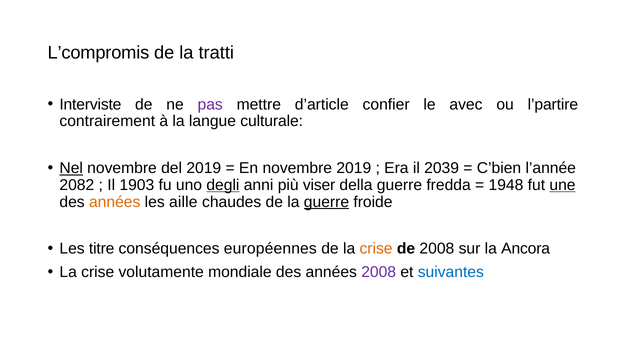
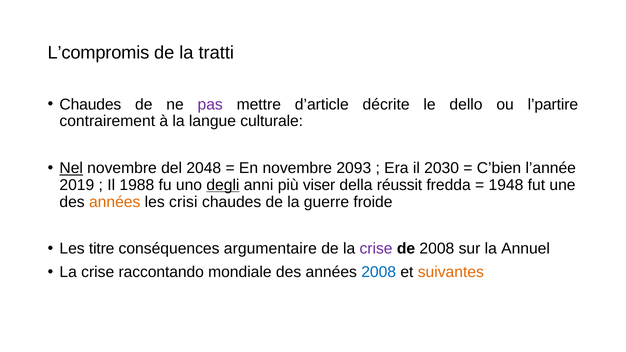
Interviste: Interviste -> Chaudes (90, 104)
confier: confier -> décrite (386, 104)
avec: avec -> dello (466, 104)
del 2019: 2019 -> 2048 (204, 168)
novembre 2019: 2019 -> 2093 (354, 168)
2039: 2039 -> 2030 (442, 168)
2082: 2082 -> 2019 (77, 185)
1903: 1903 -> 1988 (137, 185)
della guerre: guerre -> réussit (400, 185)
une underline: present -> none (563, 185)
aille: aille -> crisi (183, 202)
guerre underline: present -> none (326, 202)
européennes: européennes -> argumentaire (270, 249)
crise colour: orange -> purple (376, 249)
Ancora: Ancora -> Annuel (526, 249)
volutamente: volutamente -> raccontando (161, 272)
2008 colour: purple -> blue (379, 272)
suivantes colour: blue -> orange (451, 272)
